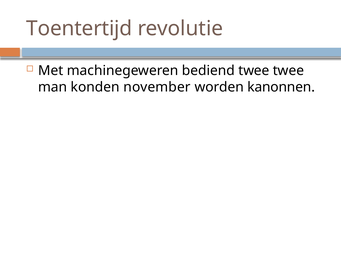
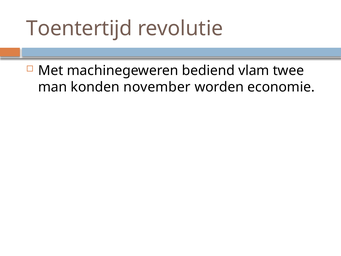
bediend twee: twee -> vlam (254, 71)
kanonnen: kanonnen -> economie (281, 87)
